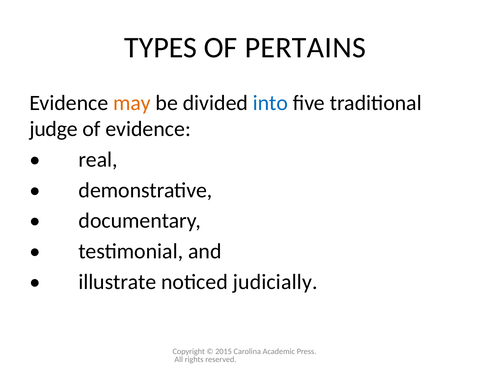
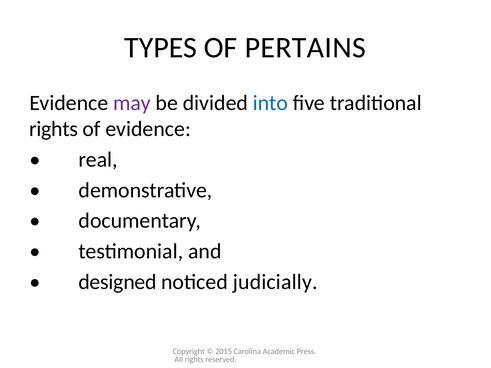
may colour: orange -> purple (132, 103)
judge: judge -> rights (54, 129)
illustrate: illustrate -> designed (118, 282)
